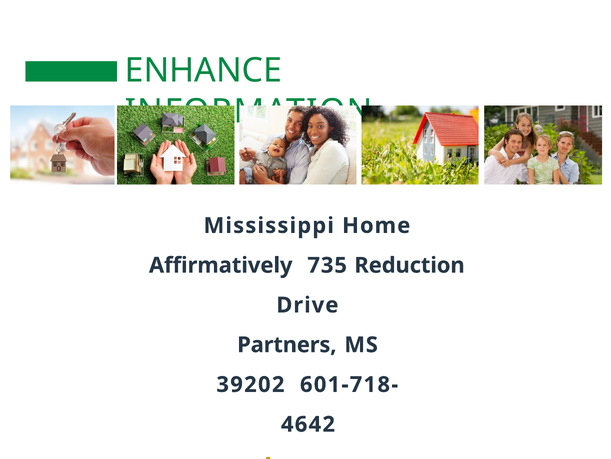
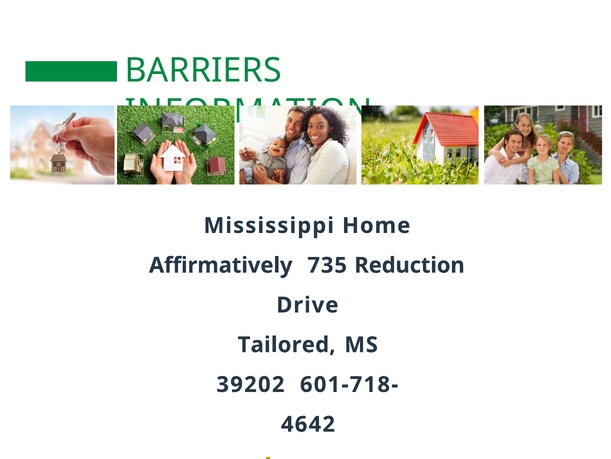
ENHANCE: ENHANCE -> BARRIERS (203, 70)
Partners: Partners -> Tailored (287, 344)
